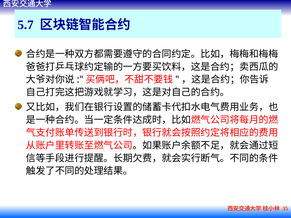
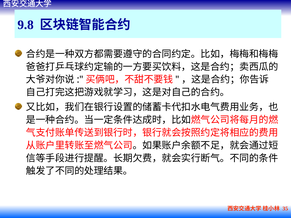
5.7: 5.7 -> 9.8 (26, 25)
